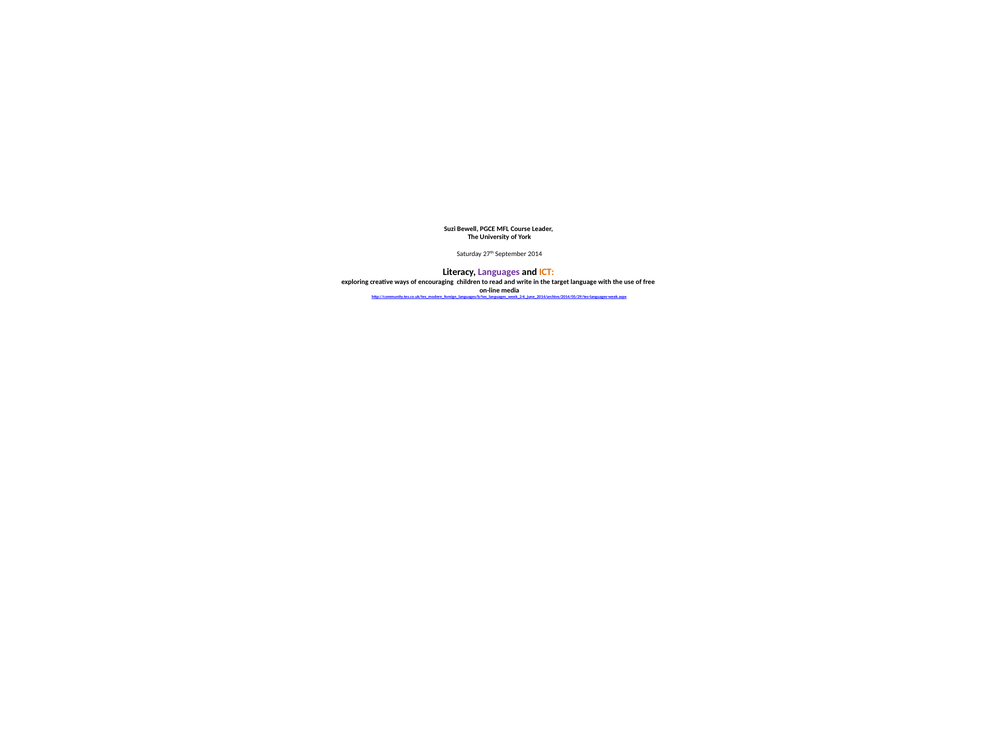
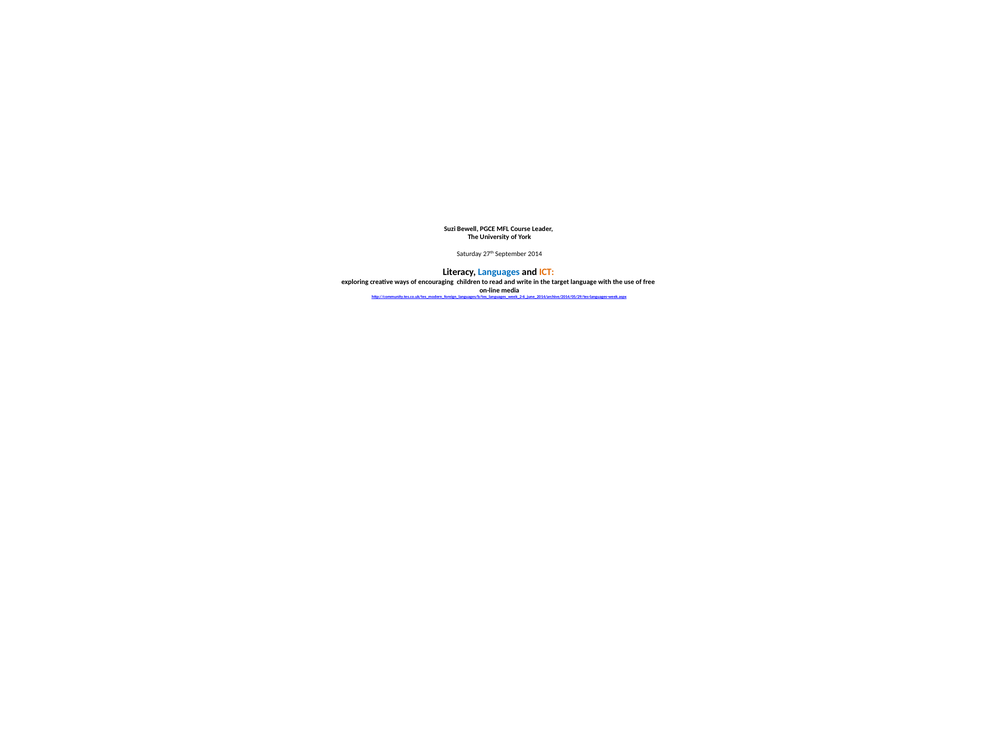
Languages colour: purple -> blue (499, 272)
